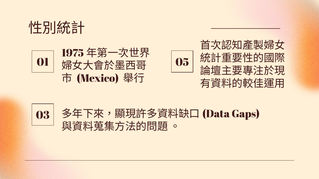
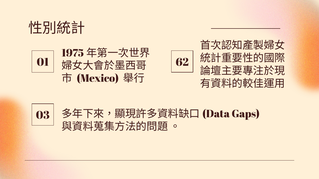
05: 05 -> 62 (182, 62)
